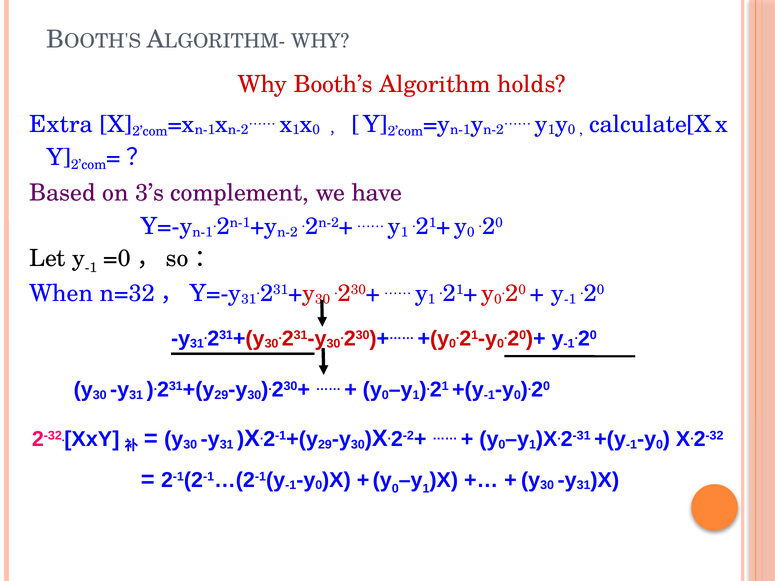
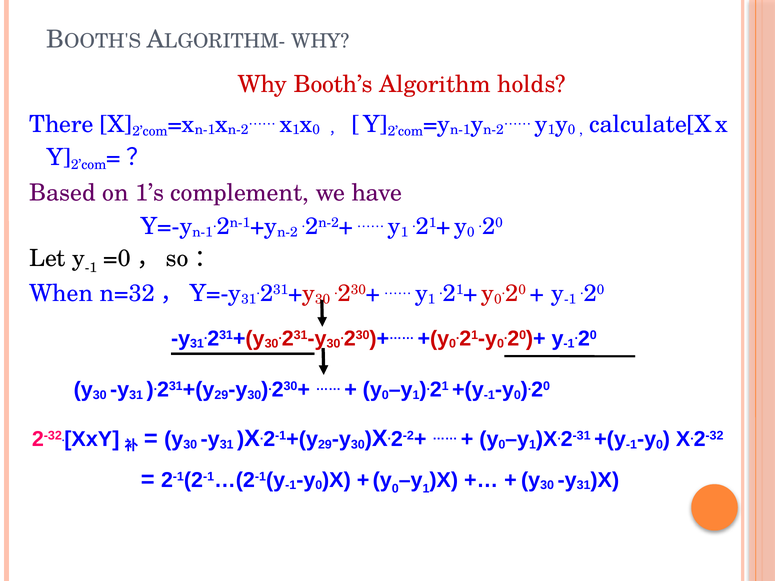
Extra: Extra -> There (61, 124)
3’s: 3’s -> 1’s (150, 193)
